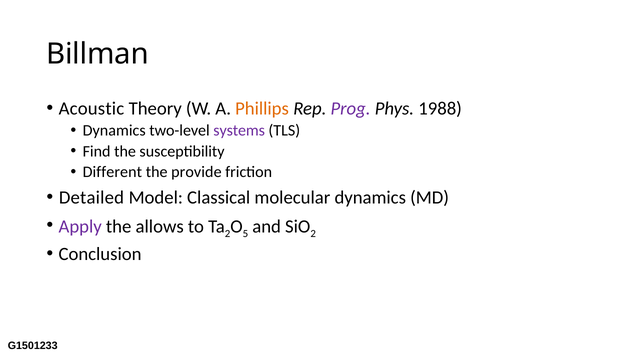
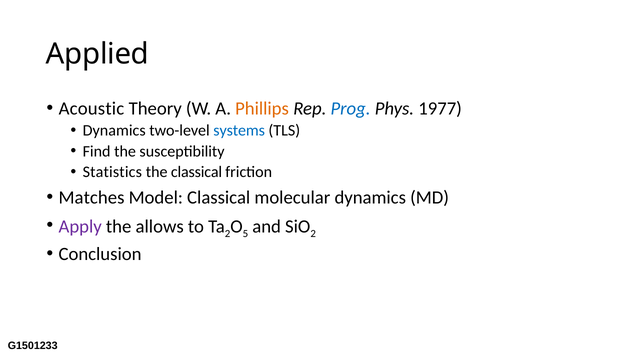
Billman: Billman -> Applied (98, 54)
Prog colour: purple -> blue (351, 109)
1988: 1988 -> 1977 (440, 109)
systems colour: purple -> blue (239, 131)
Different: Different -> Statistics (112, 172)
the provide: provide -> classical (197, 172)
Detailed: Detailed -> Matches (92, 197)
